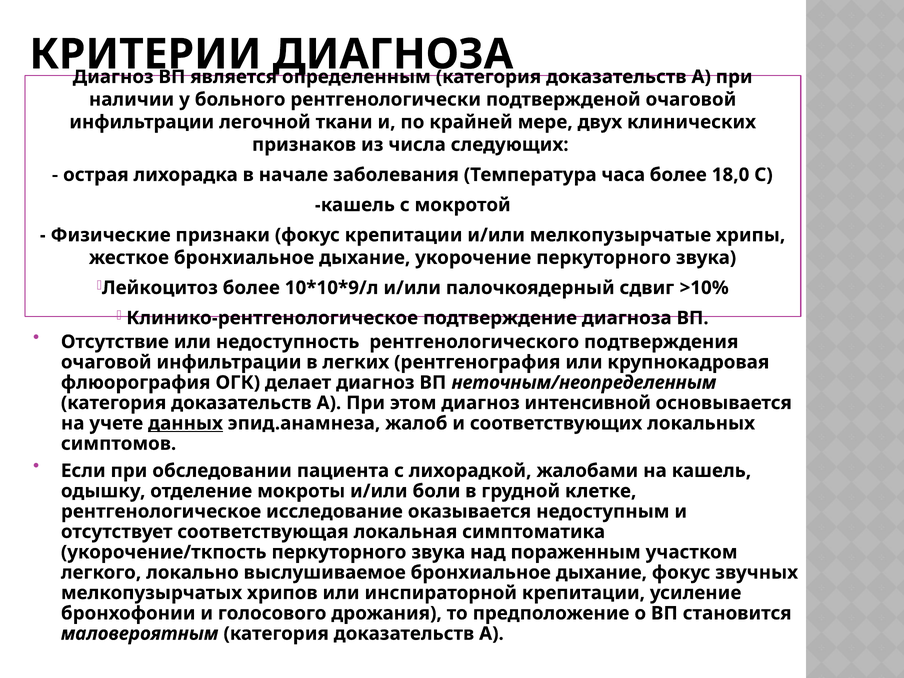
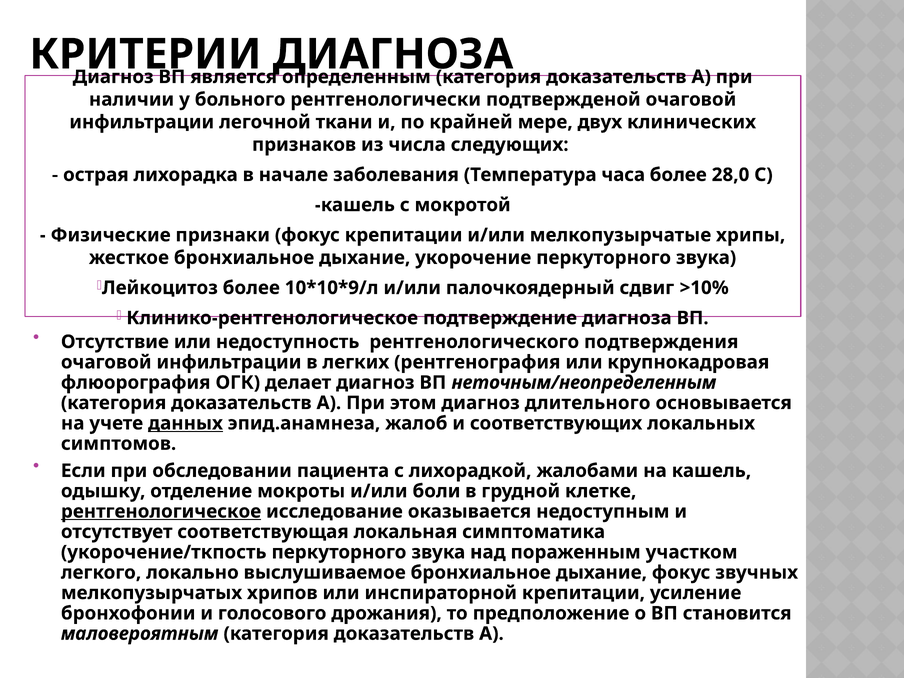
18,0: 18,0 -> 28,0 (731, 175)
интенсивной: интенсивной -> длительного (588, 403)
рентгенологическое underline: none -> present (161, 511)
